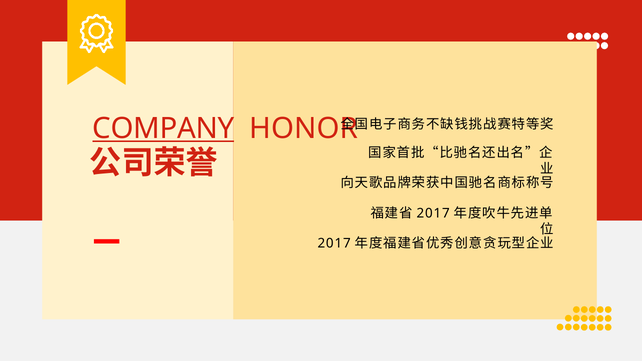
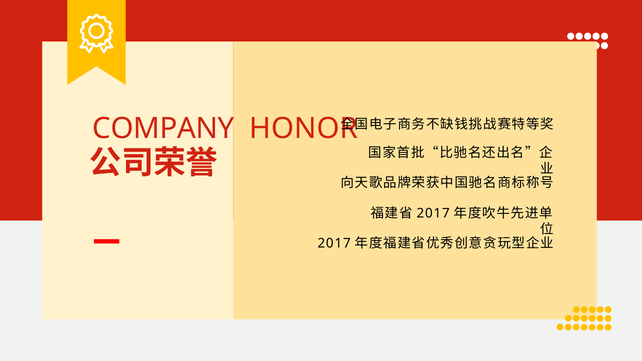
COMPANY underline: present -> none (163, 129)
